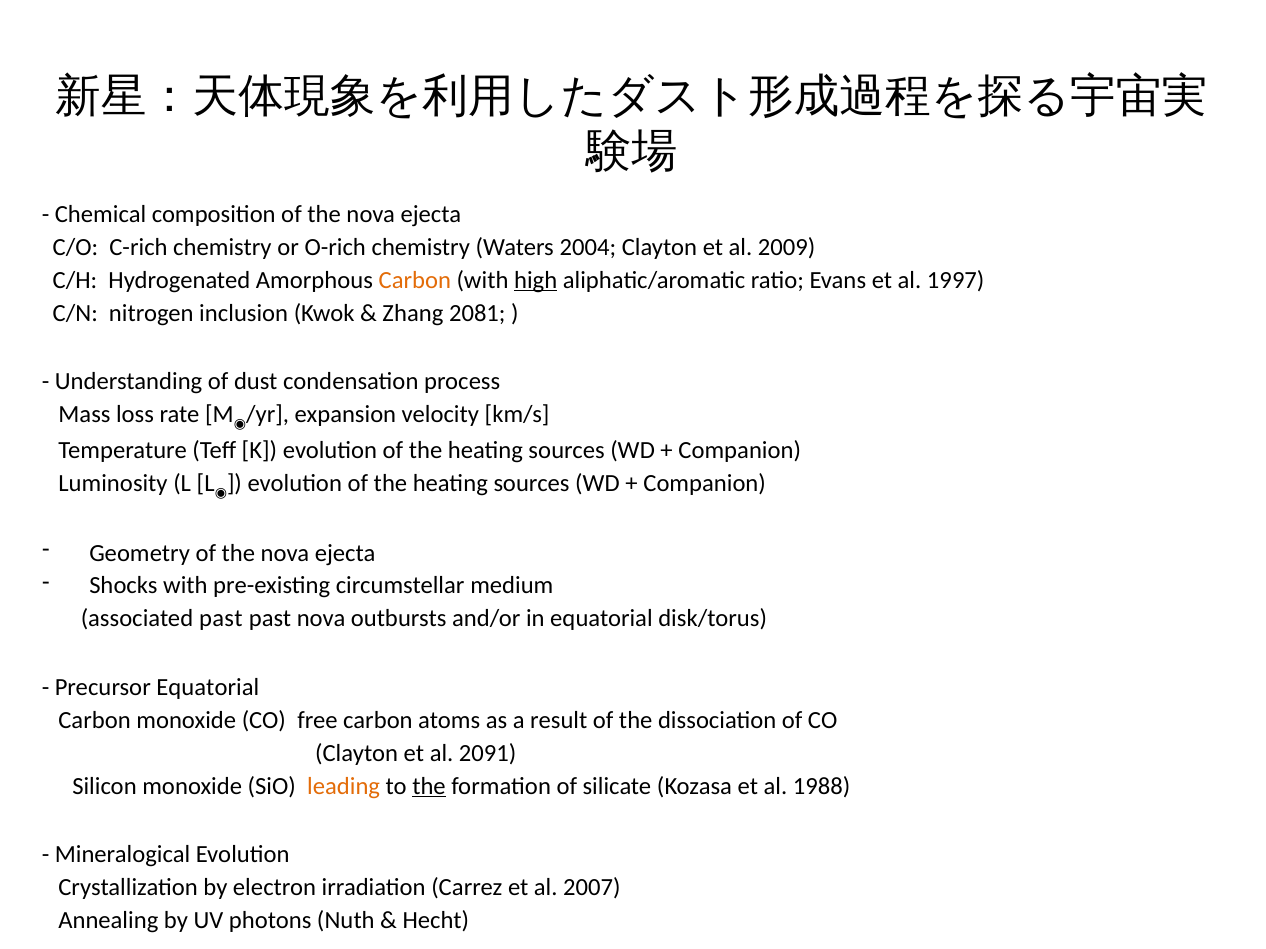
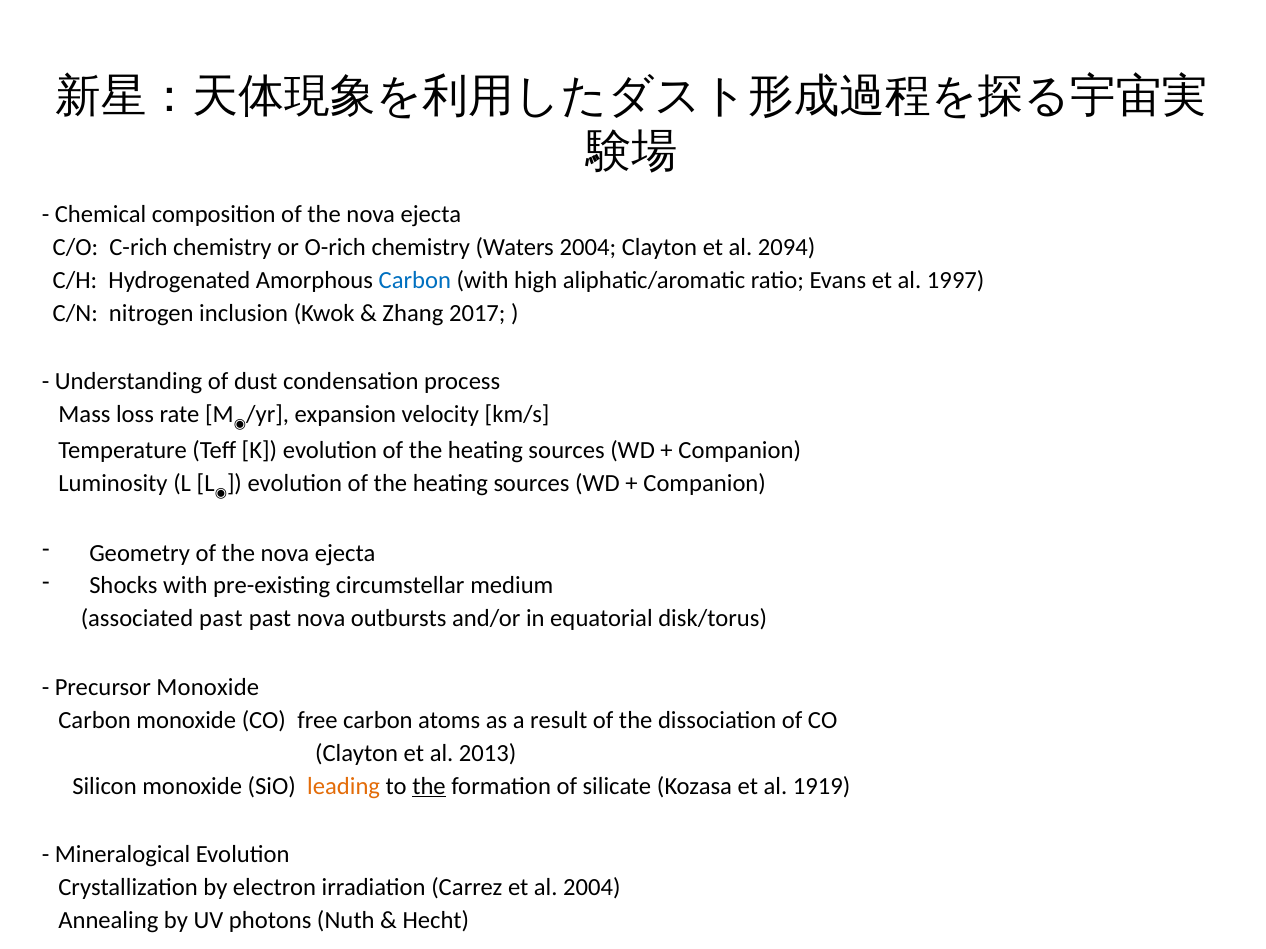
2009: 2009 -> 2094 (787, 247)
Carbon colour: orange -> blue (415, 280)
high underline: present -> none (536, 280)
2081: 2081 -> 2017 (477, 313)
Precursor Equatorial: Equatorial -> Monoxide (208, 688)
2091: 2091 -> 2013 (488, 754)
1988: 1988 -> 1919 (822, 786)
al 2007: 2007 -> 2004 (592, 888)
